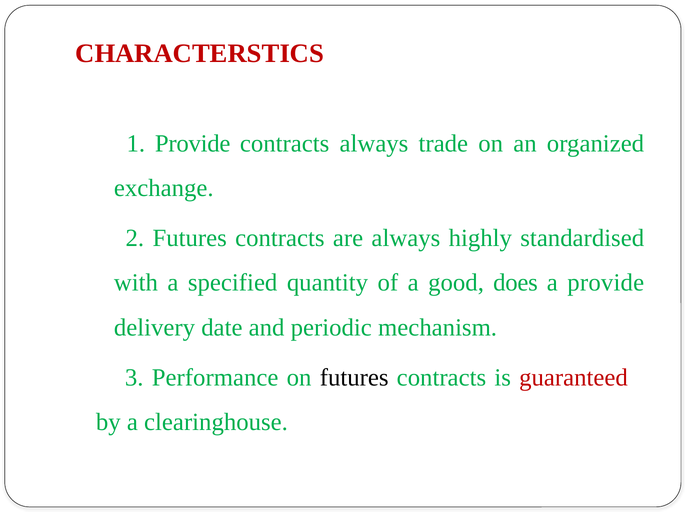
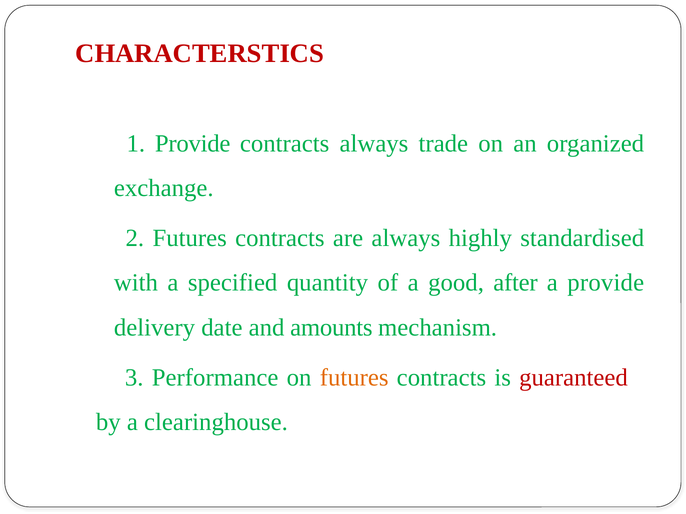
does: does -> after (515, 283)
periodic: periodic -> amounts (331, 328)
futures colour: black -> orange (354, 378)
